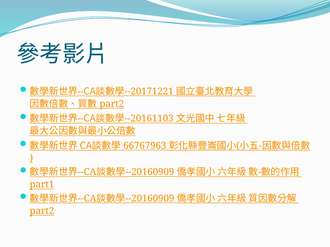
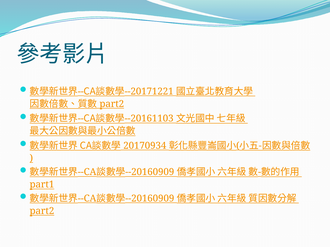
66767963: 66767963 -> 20170934 (145, 146)
